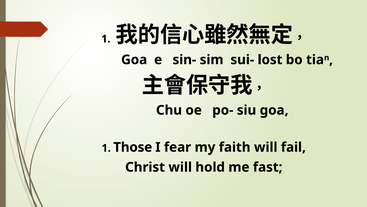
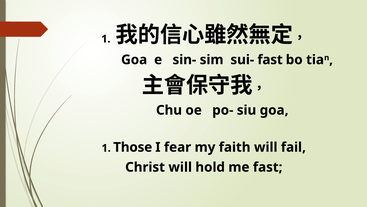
sui- lost: lost -> fast (270, 60)
